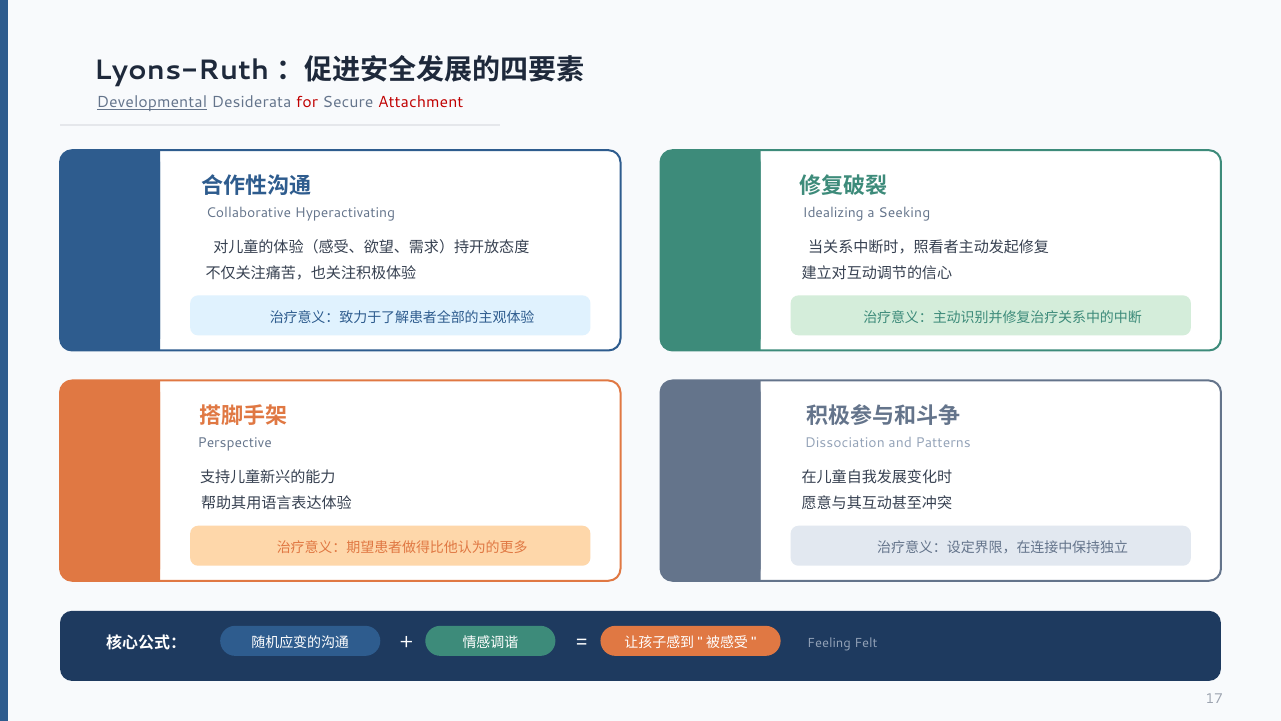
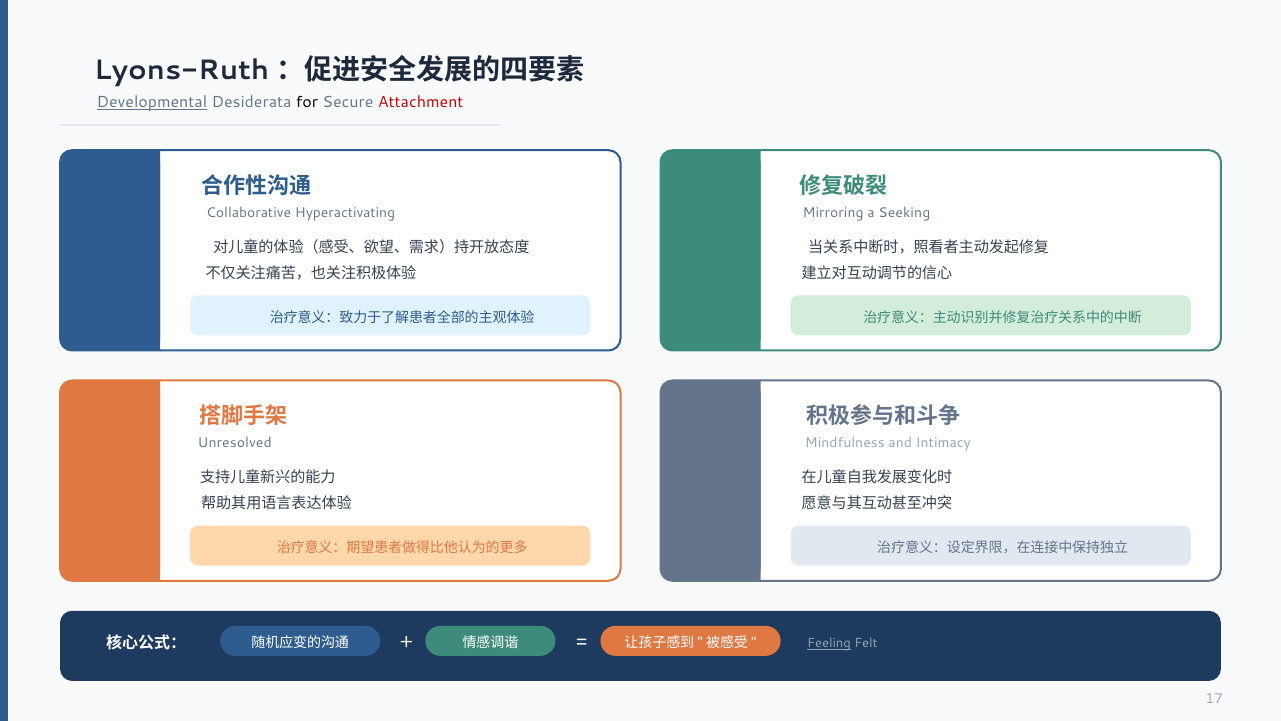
for colour: red -> black (307, 102)
Idealizing: Idealizing -> Mirroring (833, 213)
Perspective: Perspective -> Unresolved (235, 443)
Dissociation: Dissociation -> Mindfulness (845, 443)
Patterns: Patterns -> Intimacy (943, 443)
Feeling underline: none -> present (829, 643)
